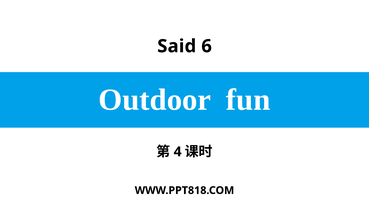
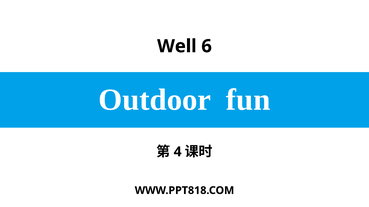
Said: Said -> Well (177, 46)
